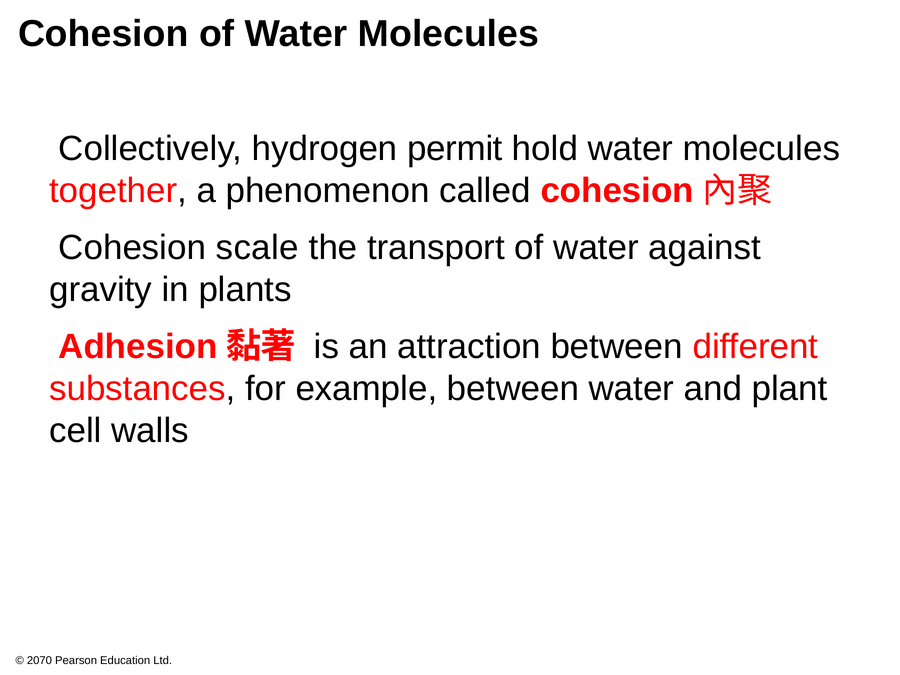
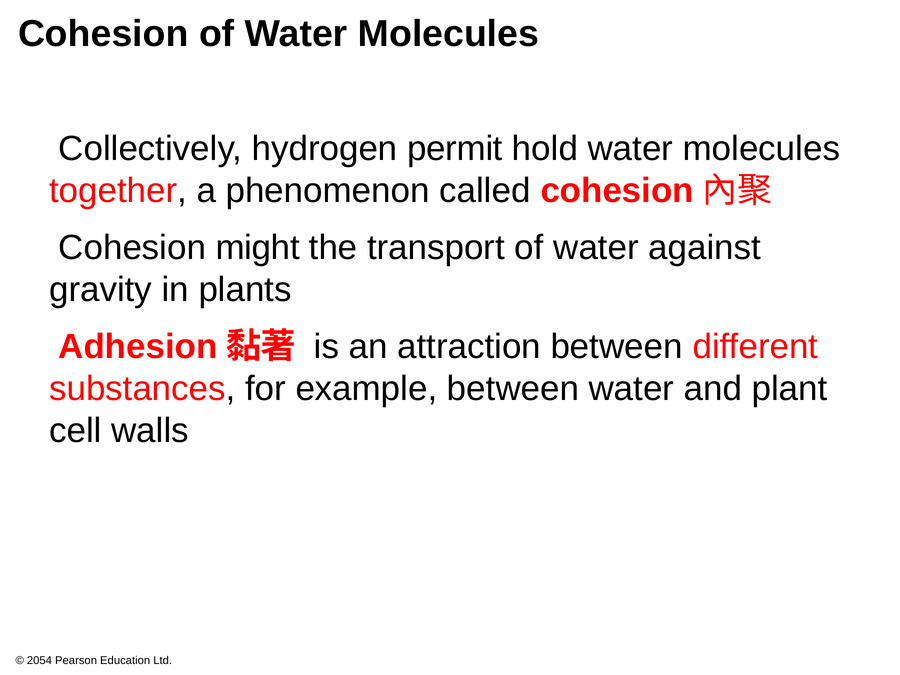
scale: scale -> might (258, 248)
2070: 2070 -> 2054 (39, 660)
